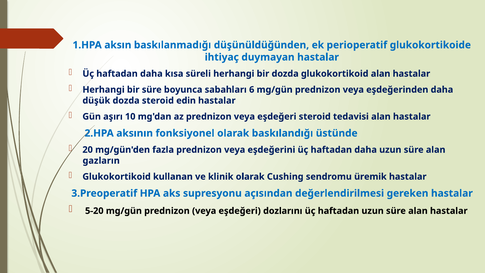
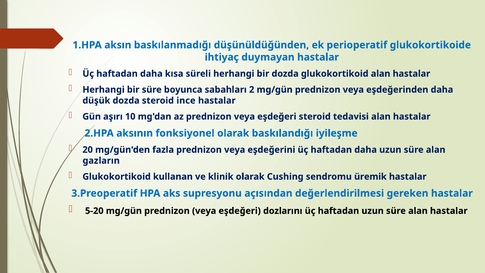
6: 6 -> 2 (252, 90)
edin: edin -> ince (186, 101)
üstünde: üstünde -> iyileşme (337, 133)
